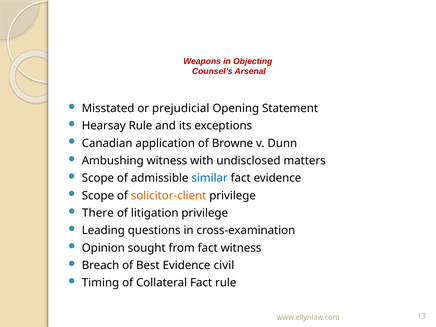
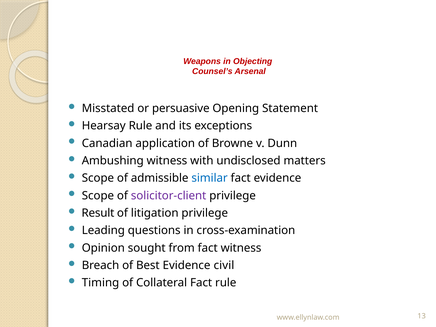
prejudicial: prejudicial -> persuasive (181, 108)
solicitor-client colour: orange -> purple (169, 196)
There: There -> Result (98, 213)
